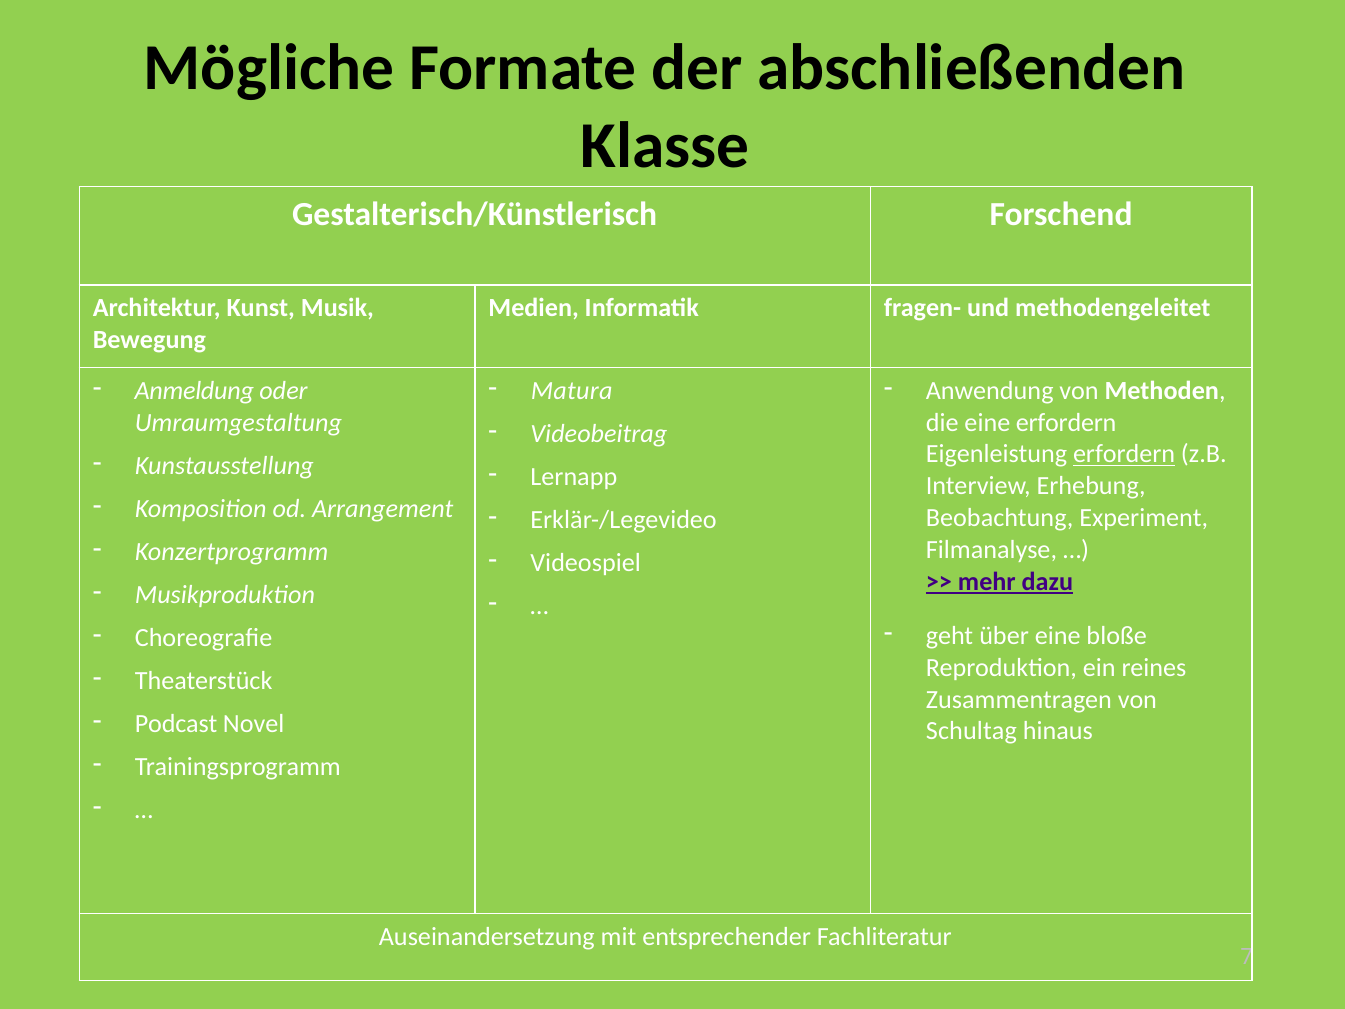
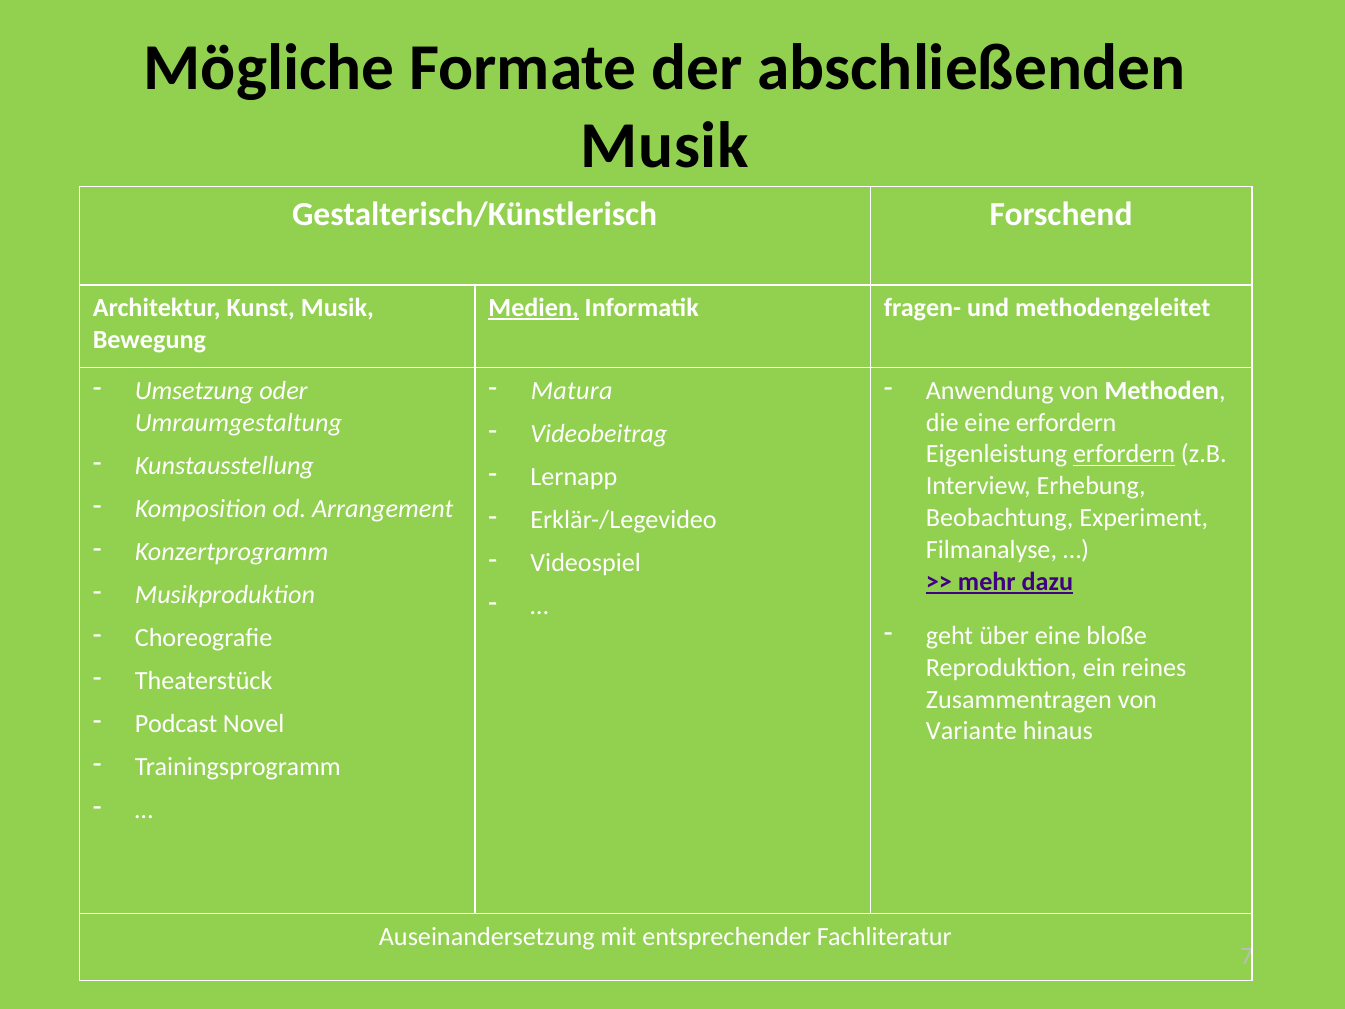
Klasse: Klasse -> Musik (665, 146)
Medien underline: none -> present (534, 308)
Anmeldung: Anmeldung -> Umsetzung (194, 390)
Schultag: Schultag -> Variante (971, 731)
